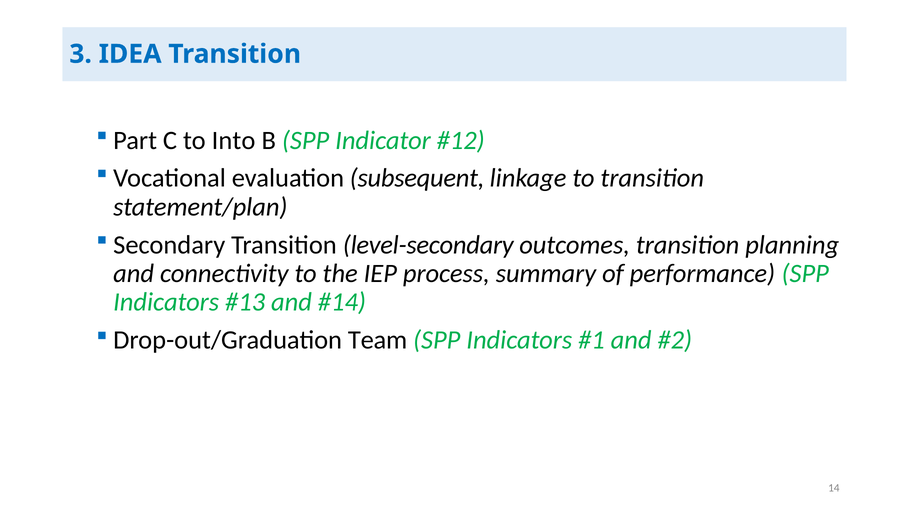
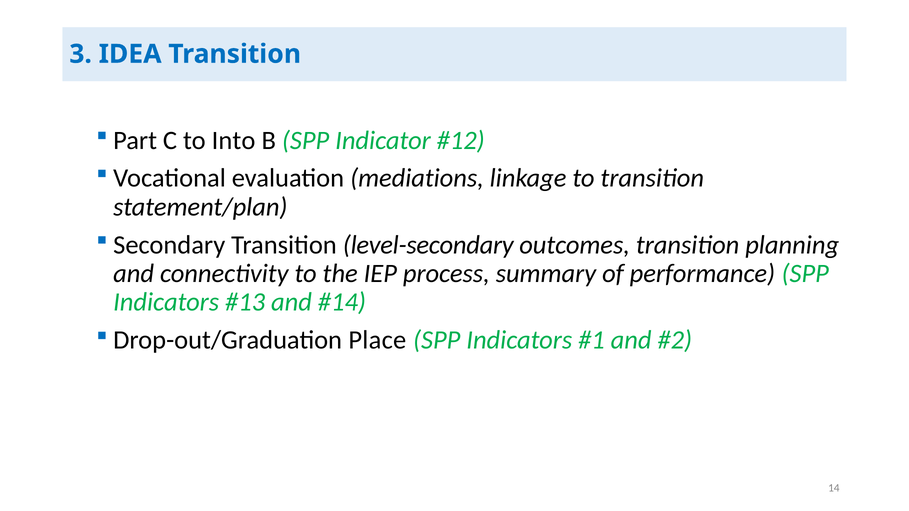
subsequent: subsequent -> mediations (417, 178)
Team: Team -> Place (377, 340)
